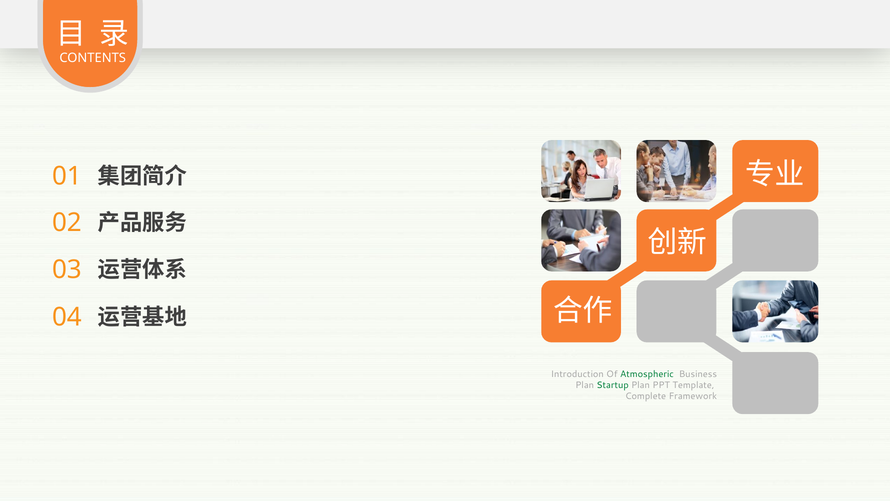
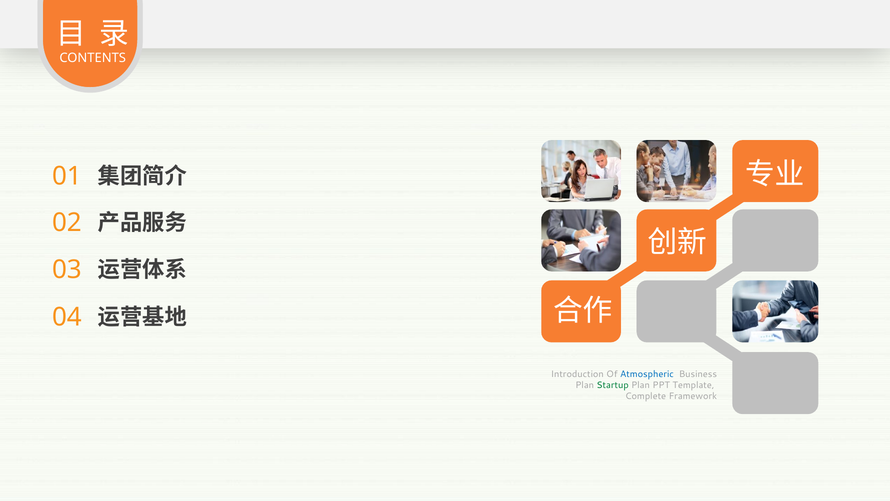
Atmospheric colour: green -> blue (647, 374)
